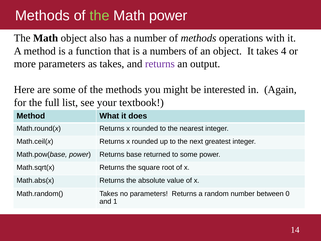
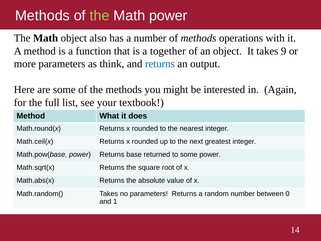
numbers: numbers -> together (168, 51)
4: 4 -> 9 (284, 51)
as takes: takes -> think (112, 64)
returns colour: purple -> blue (160, 64)
